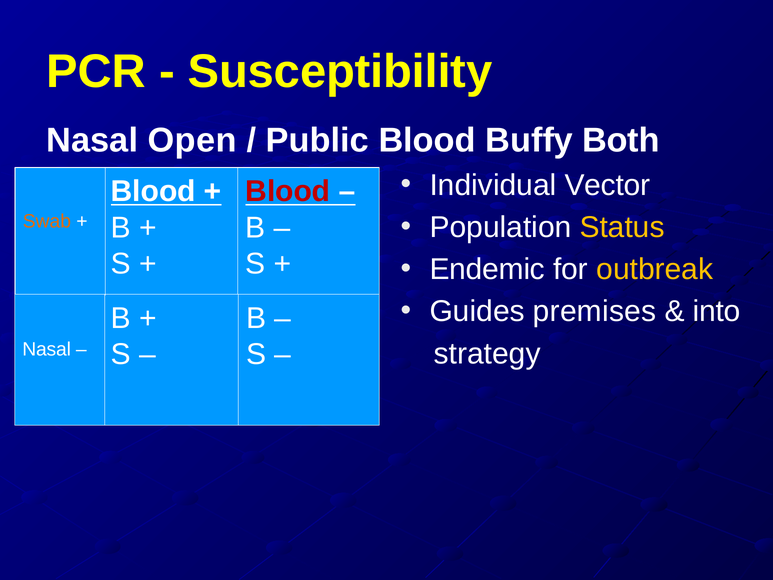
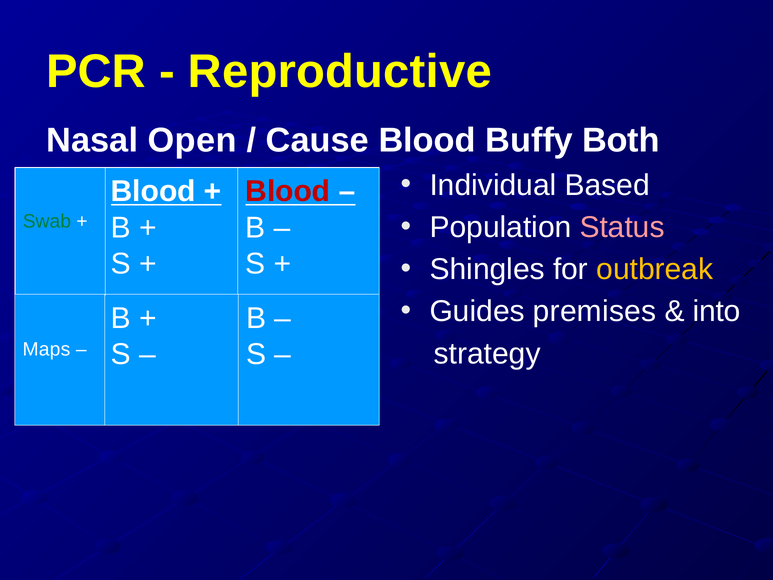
Susceptibility: Susceptibility -> Reproductive (340, 72)
Public: Public -> Cause (317, 140)
Vector: Vector -> Based (607, 185)
Status colour: yellow -> pink (622, 227)
Swab colour: orange -> green (47, 221)
Endemic: Endemic -> Shingles (487, 269)
Nasal: Nasal -> Maps (46, 349)
